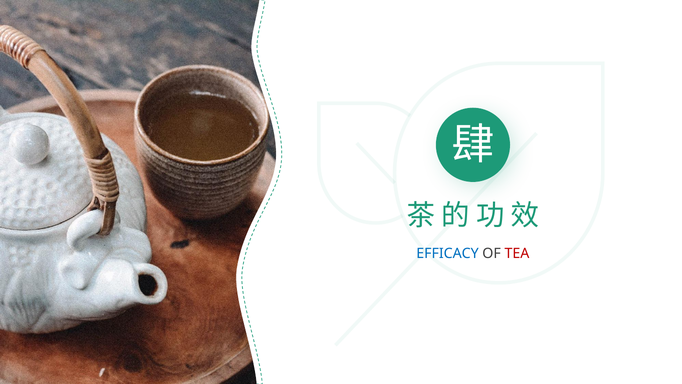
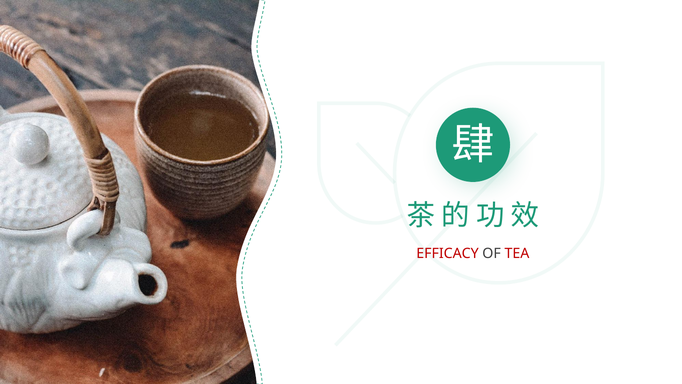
EFFICACY colour: blue -> red (448, 253)
